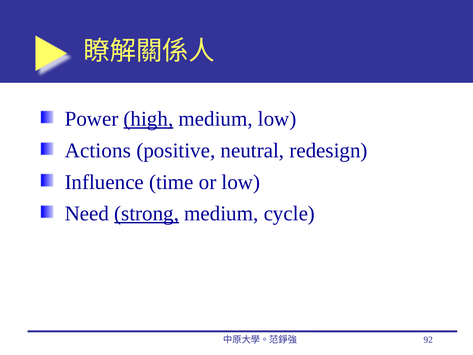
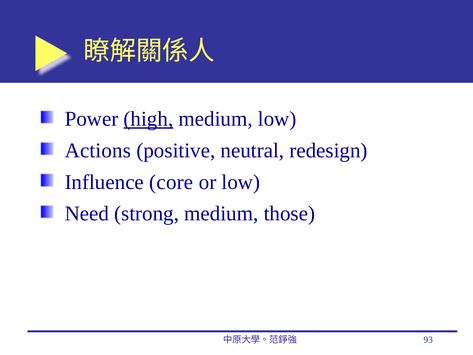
time: time -> core (171, 182)
strong underline: present -> none (147, 214)
cycle: cycle -> those (289, 214)
92: 92 -> 93 (428, 340)
